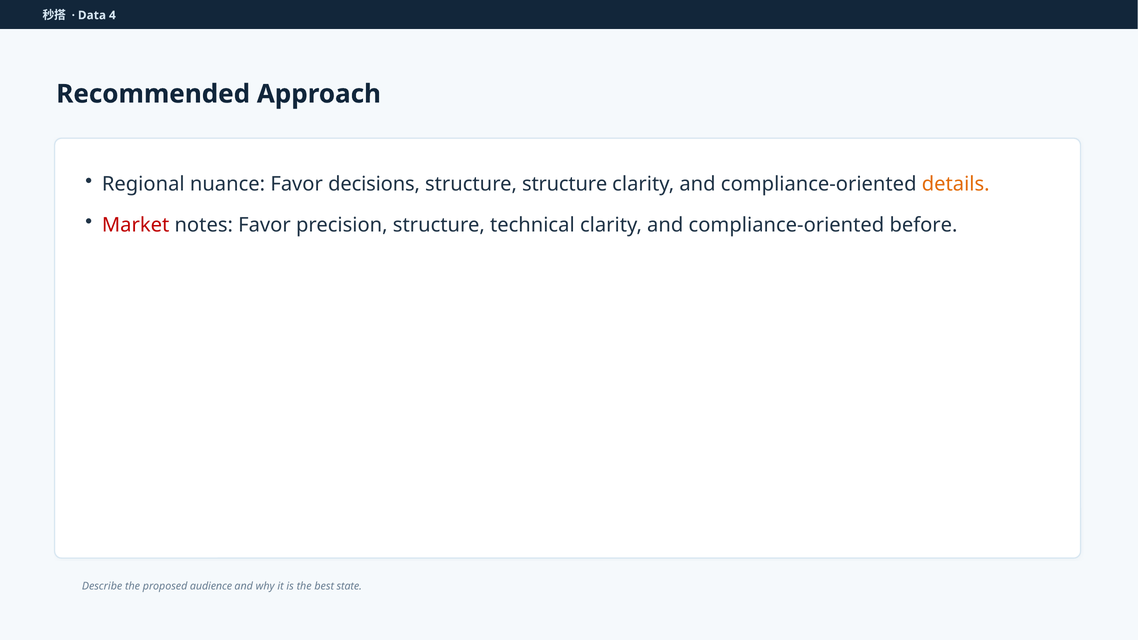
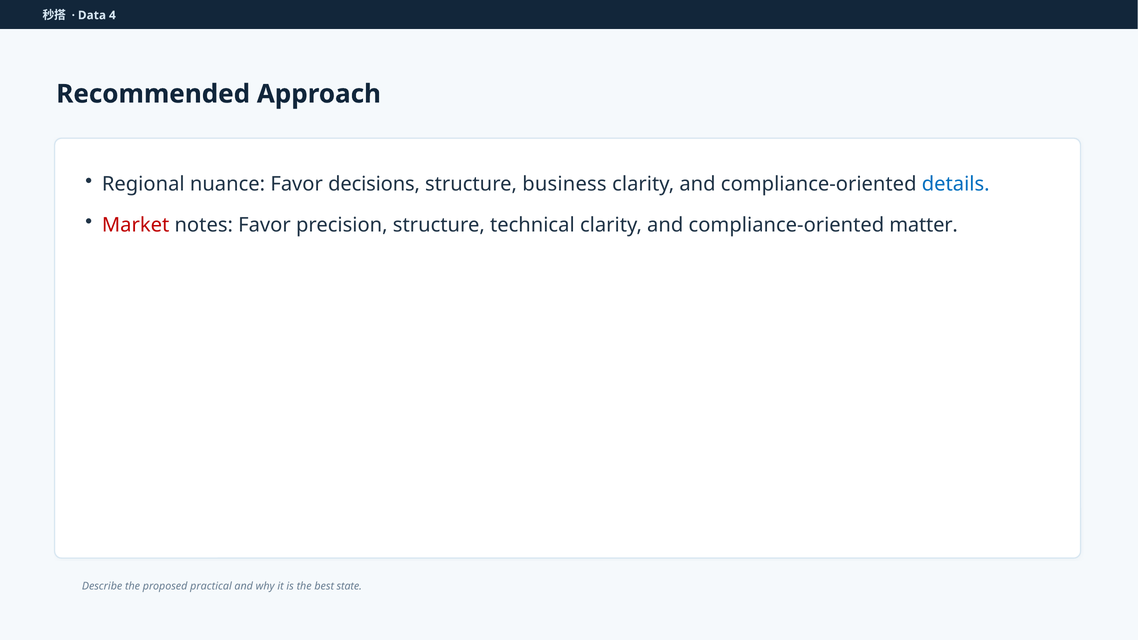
structure structure: structure -> business (564, 184)
details colour: orange -> blue (956, 184)
before: before -> matter (924, 225)
audience: audience -> practical (211, 586)
